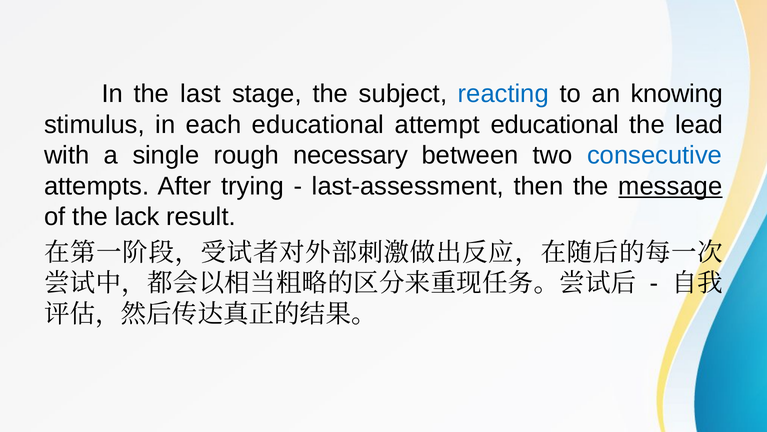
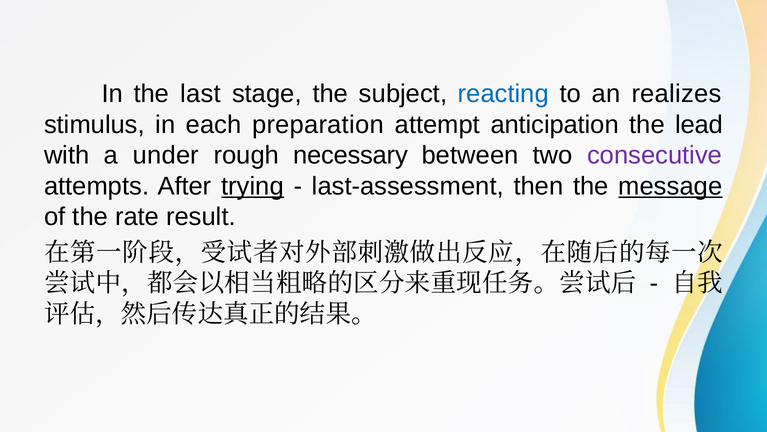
knowing: knowing -> realizes (677, 94)
each educational: educational -> preparation (318, 125)
attempt educational: educational -> anticipation (555, 125)
single: single -> under (166, 155)
consecutive colour: blue -> purple (655, 155)
trying underline: none -> present (253, 186)
lack: lack -> rate (137, 217)
